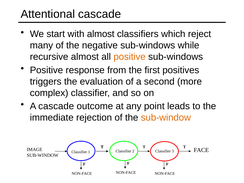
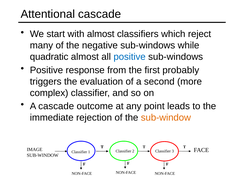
recursive: recursive -> quadratic (49, 57)
positive colour: orange -> blue (130, 57)
positives: positives -> probably (181, 70)
